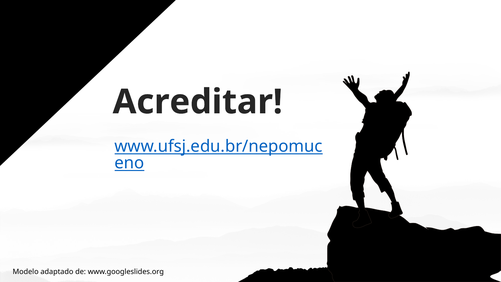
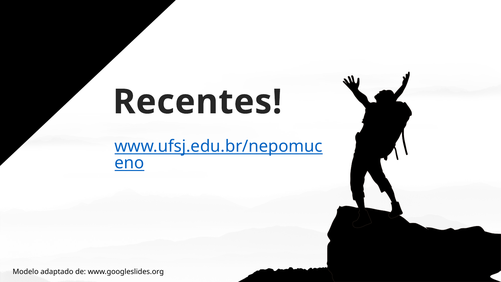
Acreditar: Acreditar -> Recentes (197, 102)
